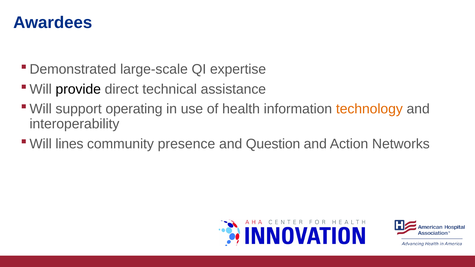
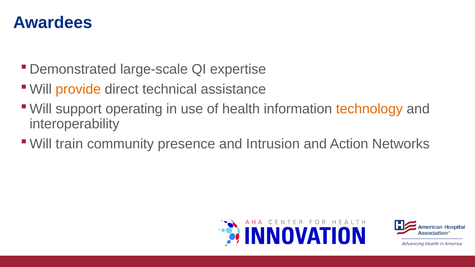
provide colour: black -> orange (78, 89)
lines: lines -> train (69, 144)
Question: Question -> Intrusion (273, 144)
